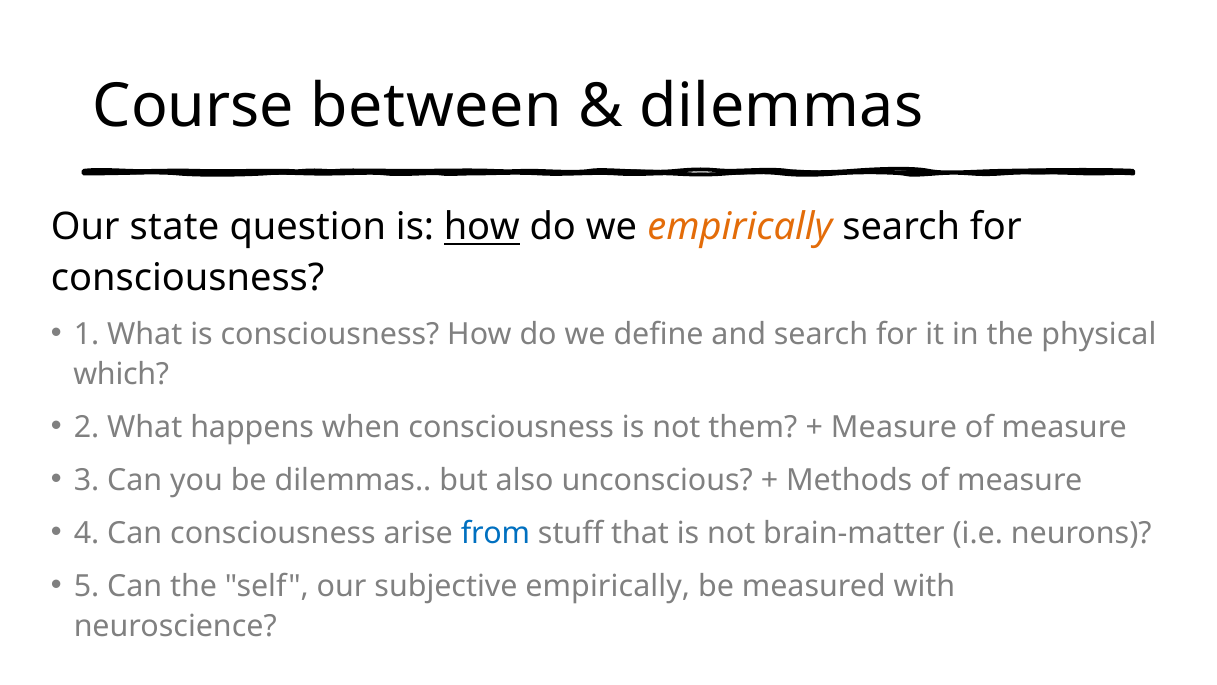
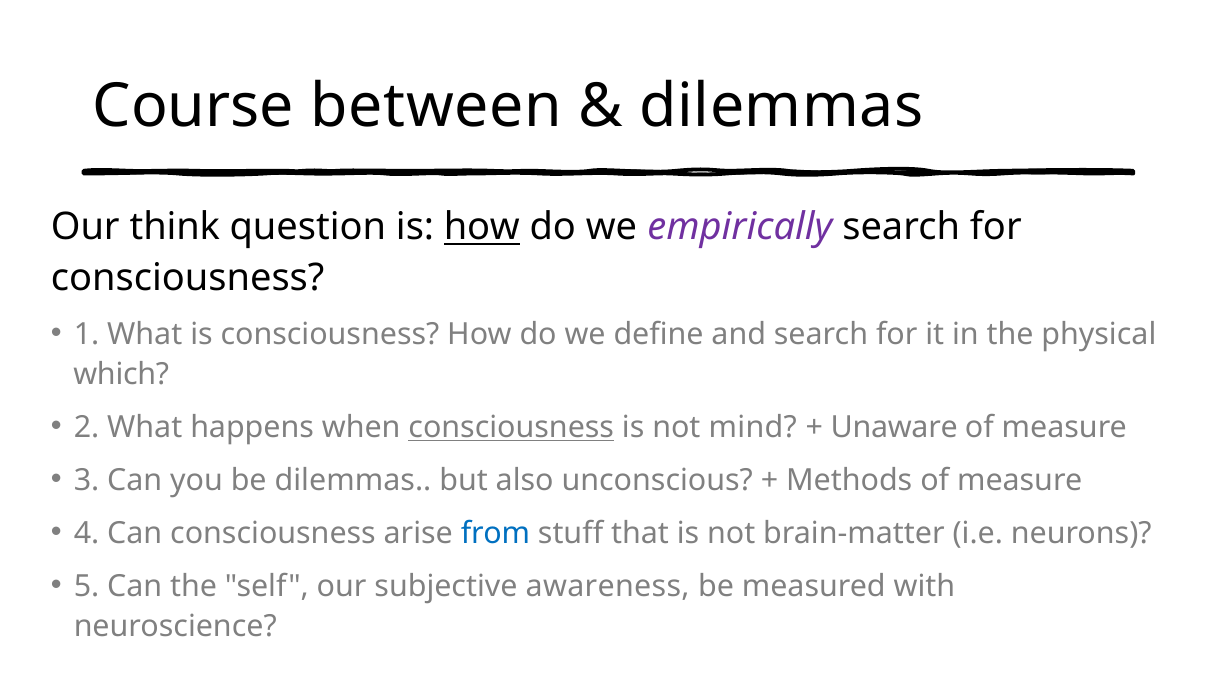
state: state -> think (175, 227)
empirically colour: orange -> purple (740, 227)
consciousness underline: none -> present (511, 427)
them: them -> mind (753, 427)
Measure: Measure -> Unaware (894, 427)
subjective empirically: empirically -> awareness (608, 586)
